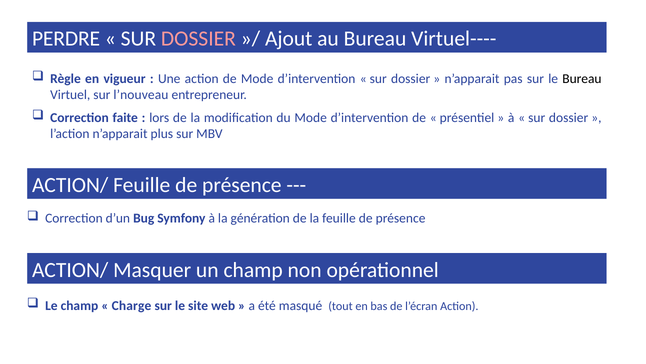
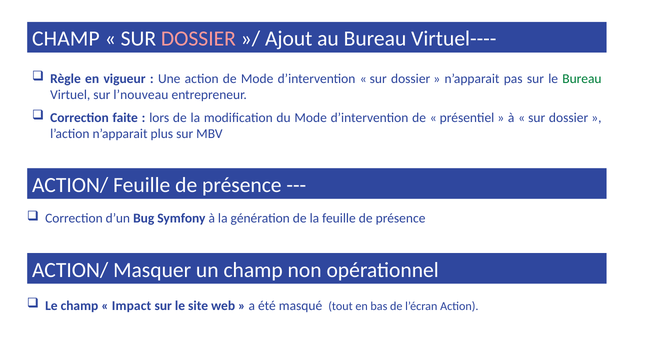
PERDRE: PERDRE -> CHAMP (66, 39)
Bureau colour: black -> green (582, 78)
Charge: Charge -> Impact (132, 305)
